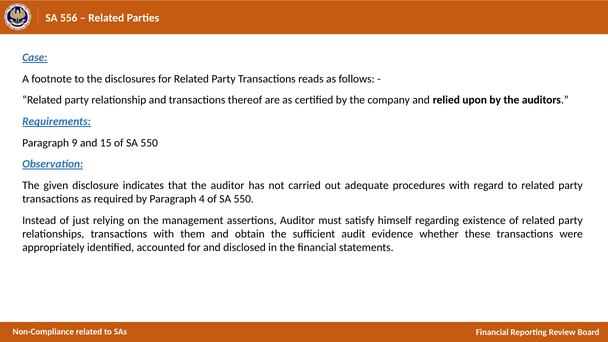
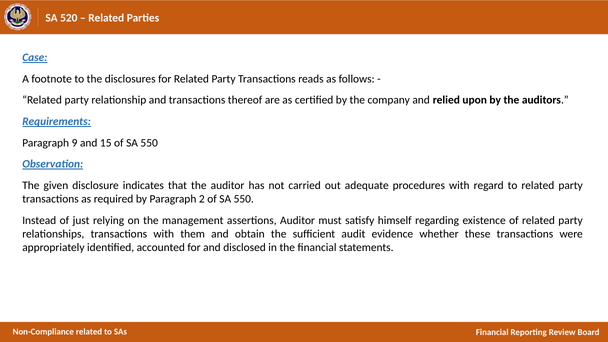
556: 556 -> 520 (69, 18)
4: 4 -> 2 (202, 199)
